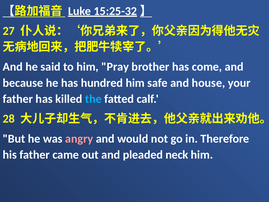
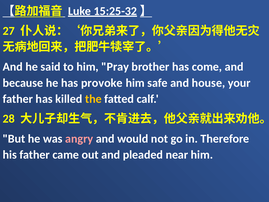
hundred: hundred -> provoke (102, 83)
the colour: light blue -> yellow (93, 99)
neck: neck -> near (177, 155)
